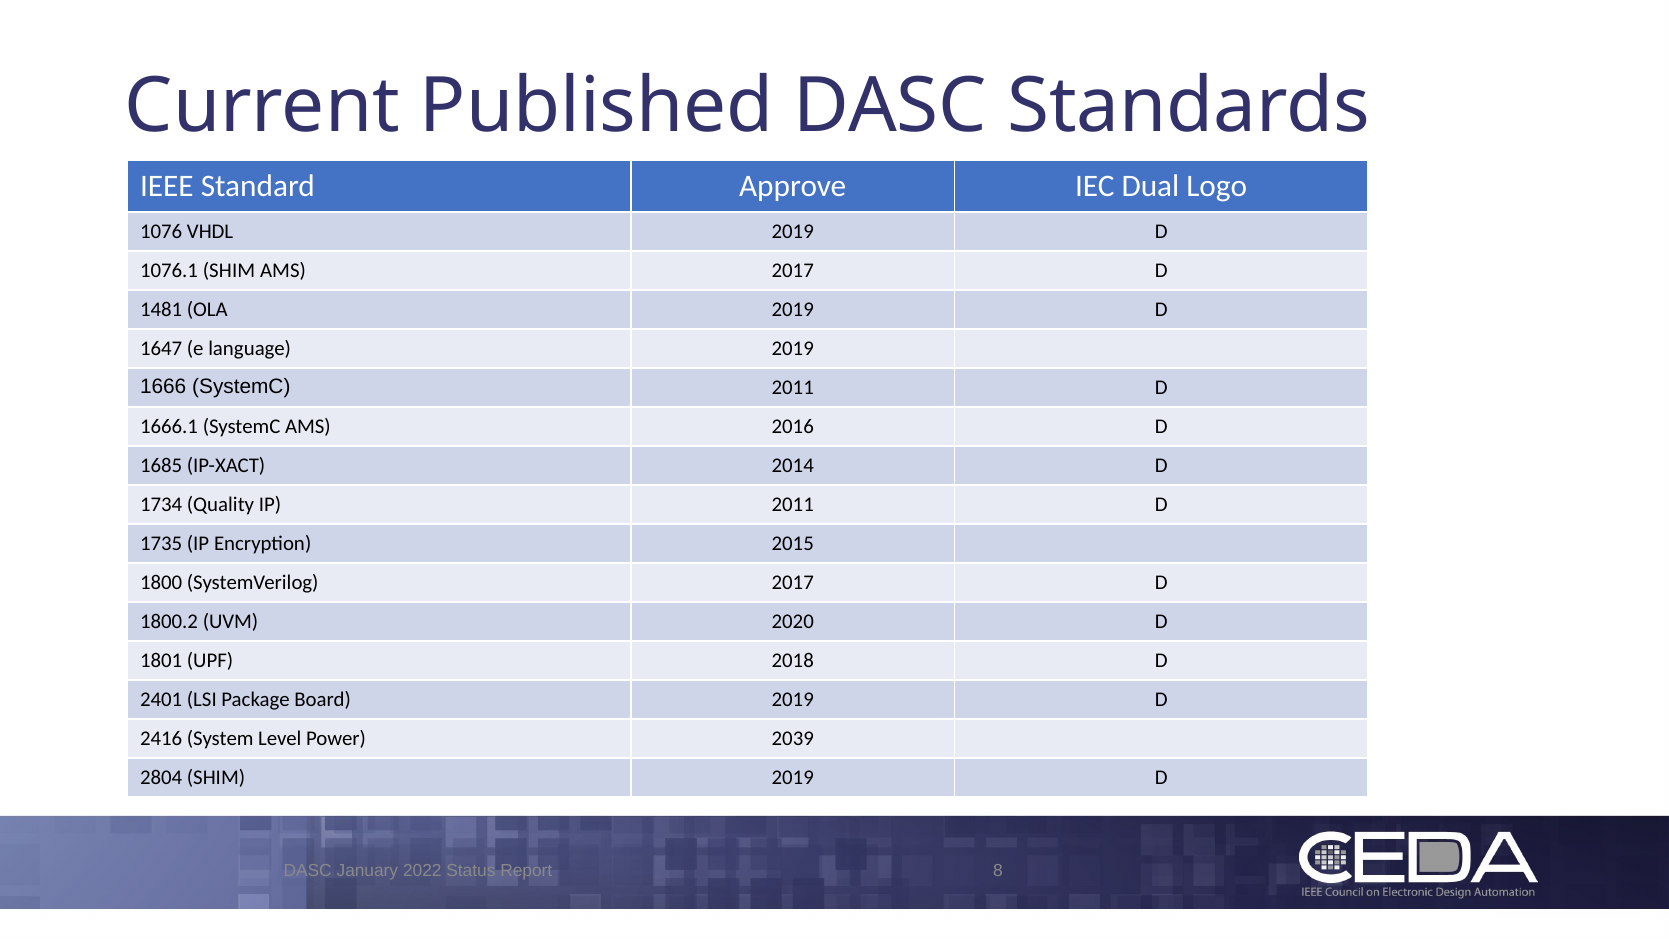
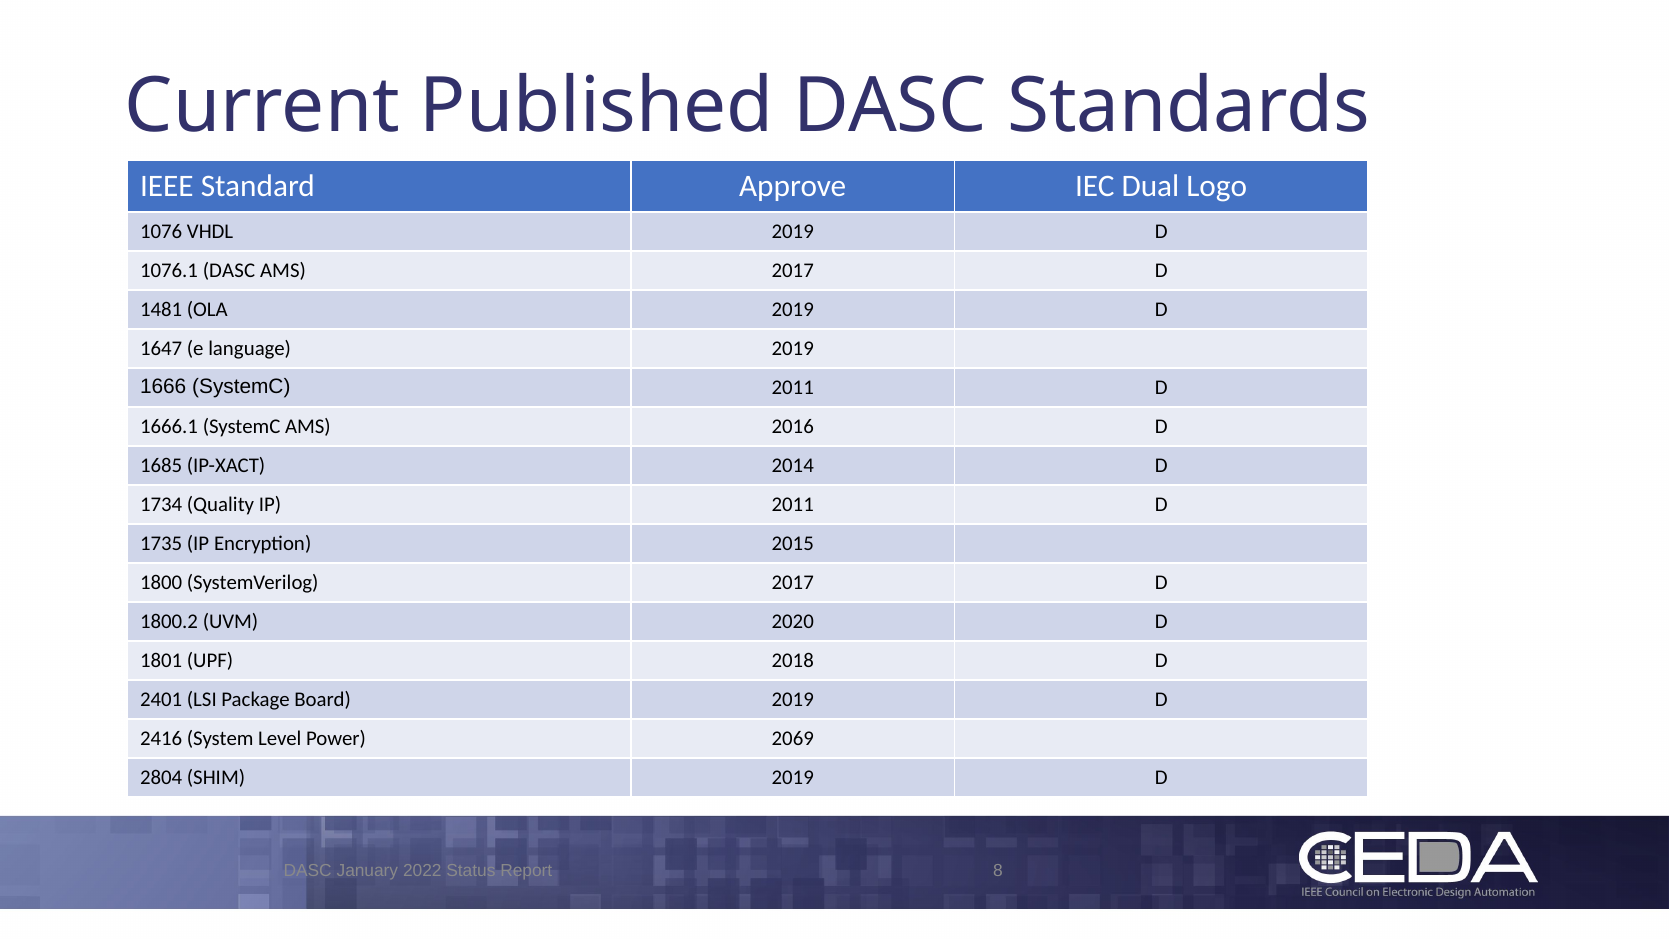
1076.1 SHIM: SHIM -> DASC (229, 270)
2039: 2039 -> 2069 (793, 738)
